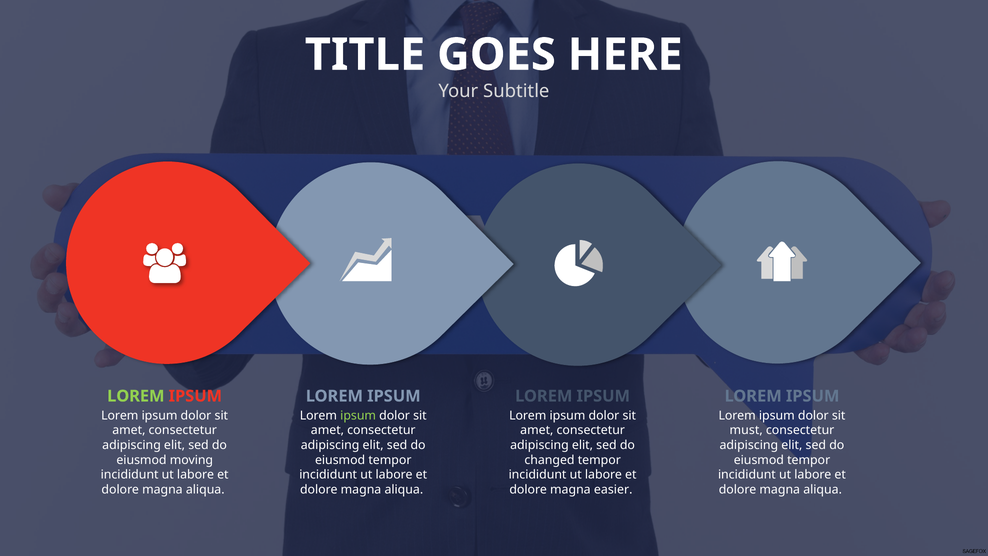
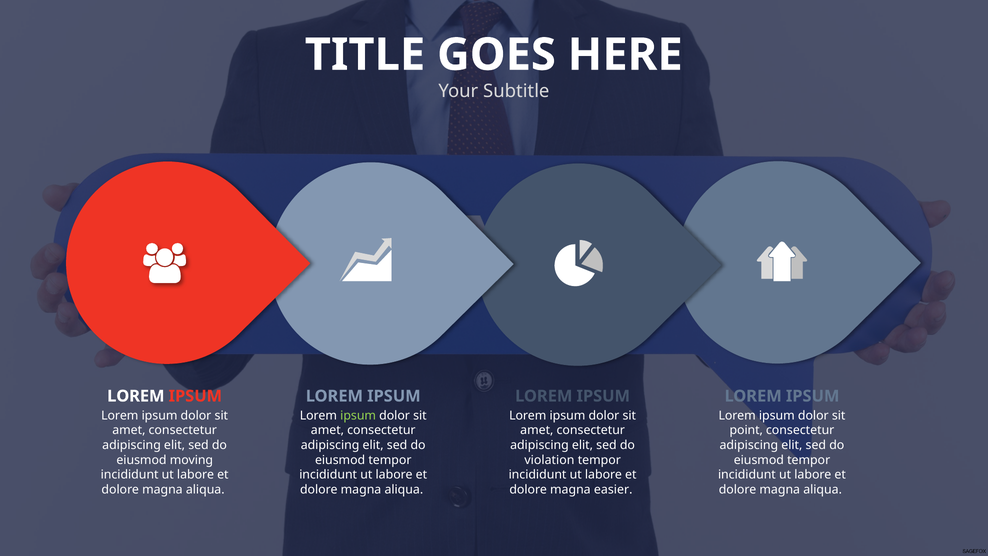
LOREM colour: light green -> white (136, 396)
must: must -> point (746, 430)
changed: changed -> violation (549, 460)
